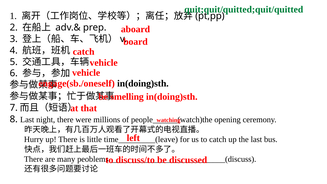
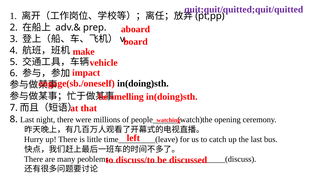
quit;quit/quitted;quit/quitted colour: green -> purple (244, 9)
catch: catch -> make (84, 52)
vehicle: vehicle -> impact (86, 73)
